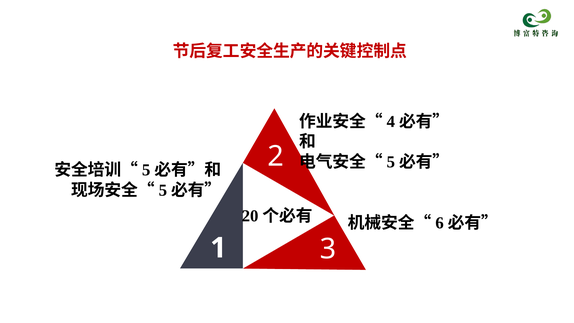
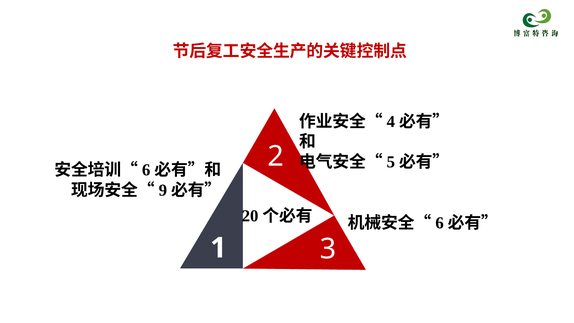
5: 5 -> 6 (146, 170)
5: 5 -> 9 (163, 190)
